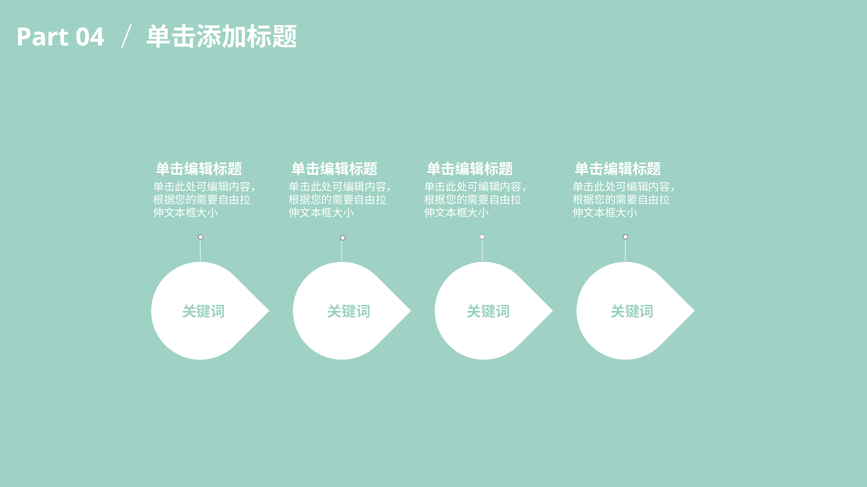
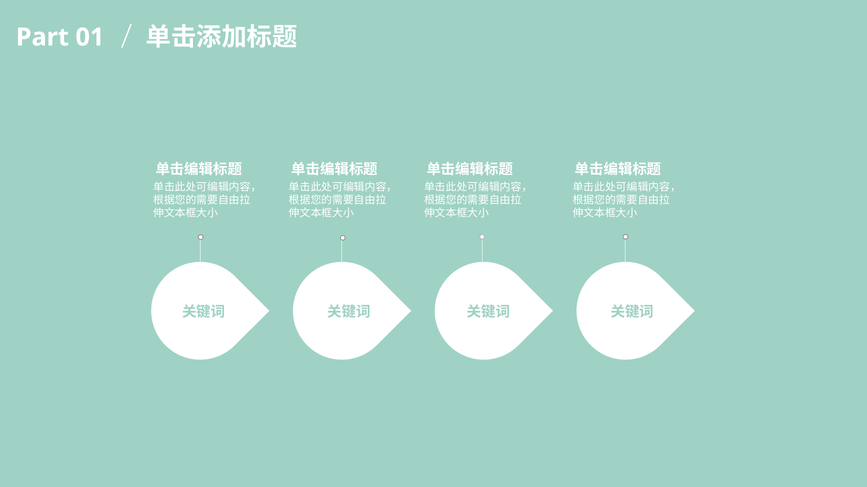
04: 04 -> 01 (90, 37)
